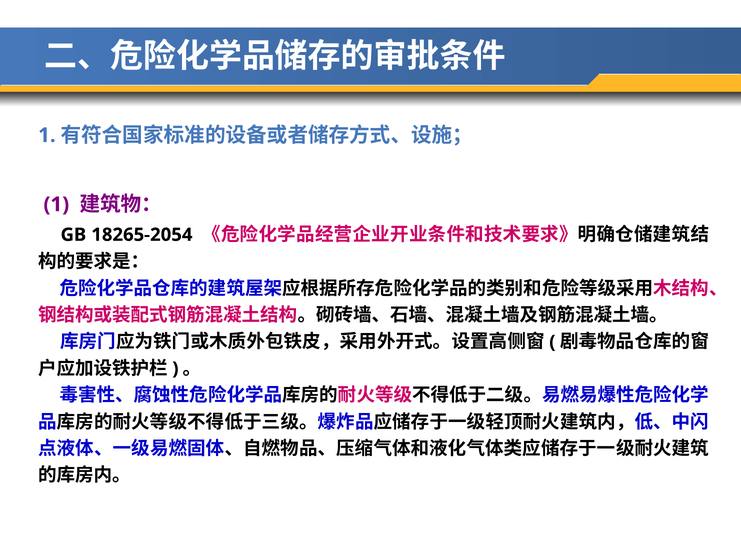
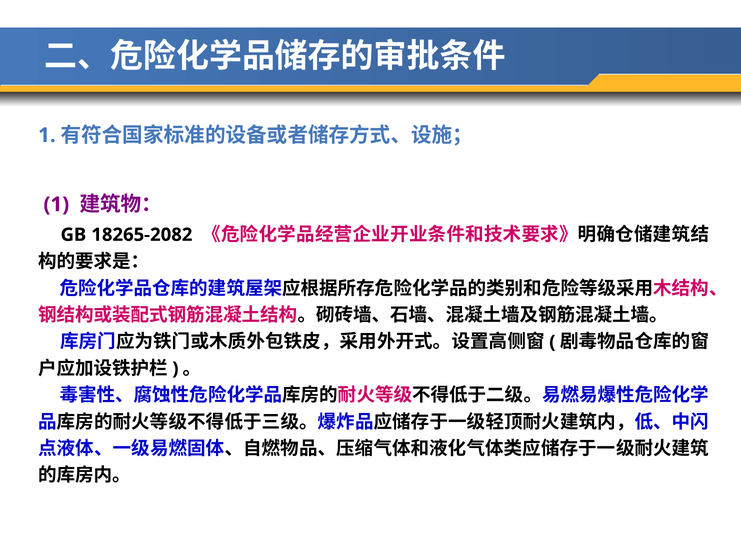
18265-2054: 18265-2054 -> 18265-2082 (142, 235)
